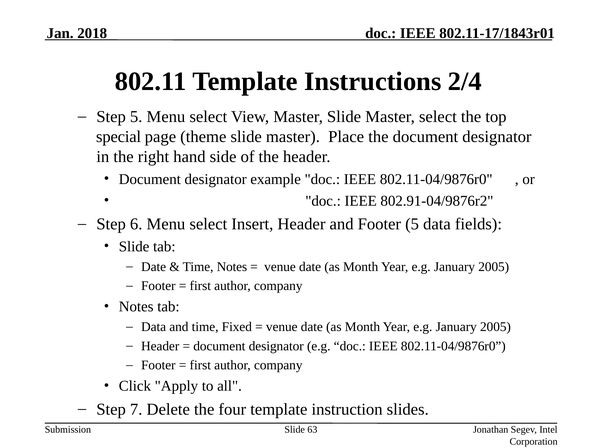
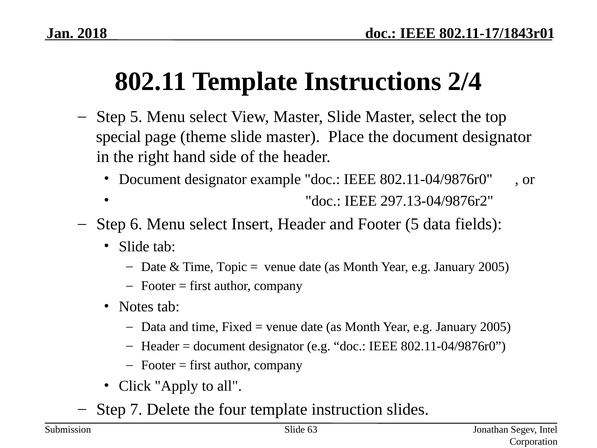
802.91-04/9876r2: 802.91-04/9876r2 -> 297.13-04/9876r2 (437, 201)
Time Notes: Notes -> Topic (232, 267)
